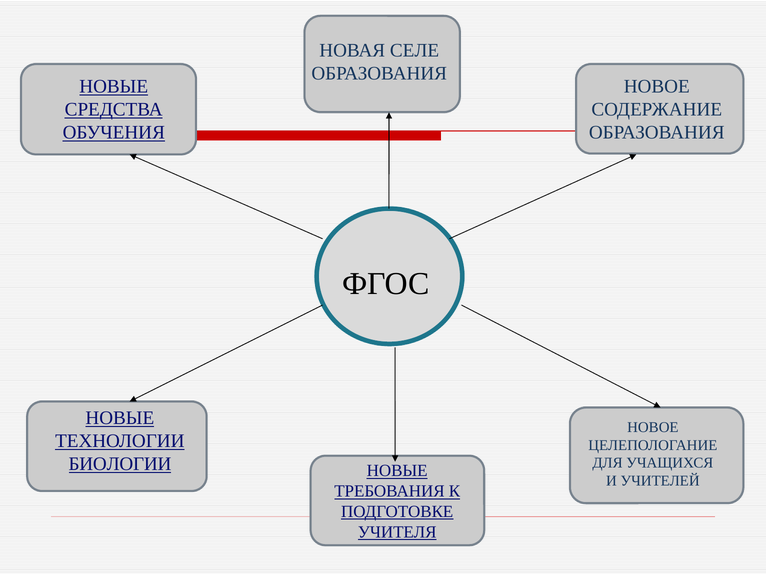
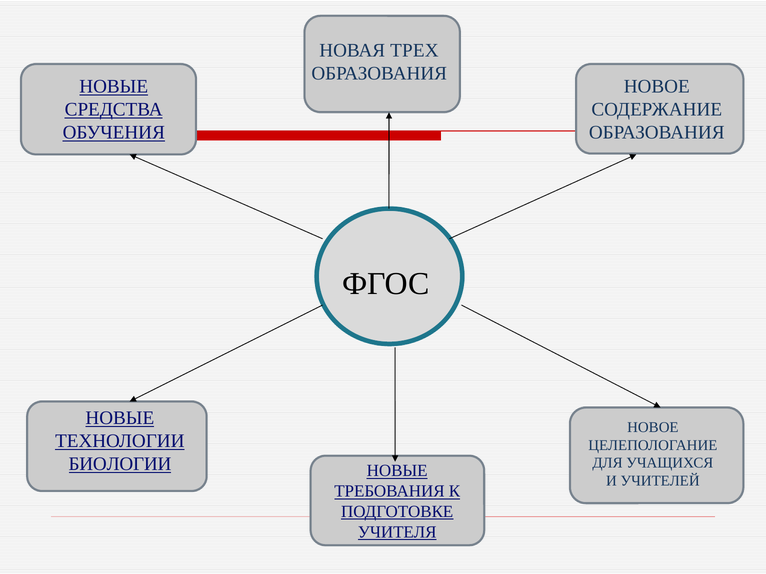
СЕЛЕ: СЕЛЕ -> ТРЕХ (414, 50)
